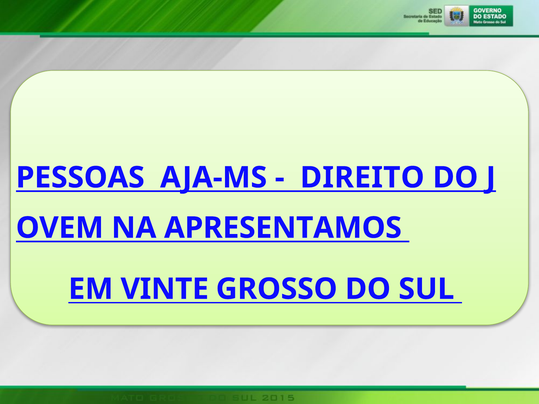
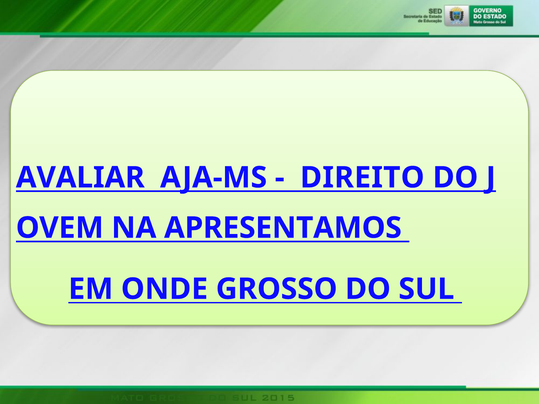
PESSOAS: PESSOAS -> AVALIAR (80, 178)
VINTE: VINTE -> ONDE (164, 289)
